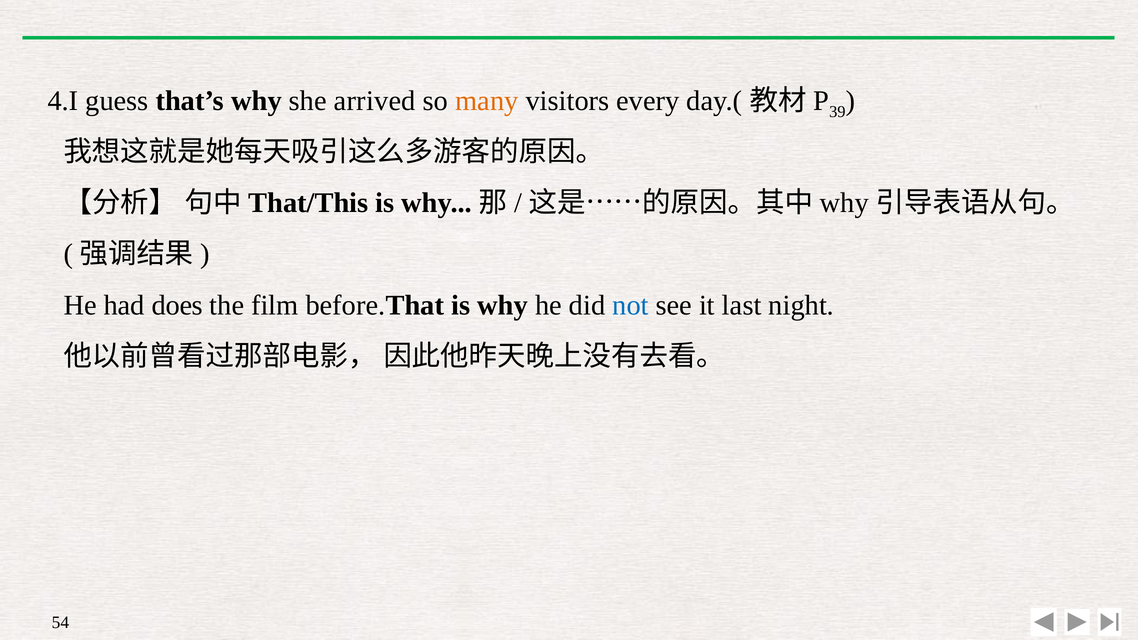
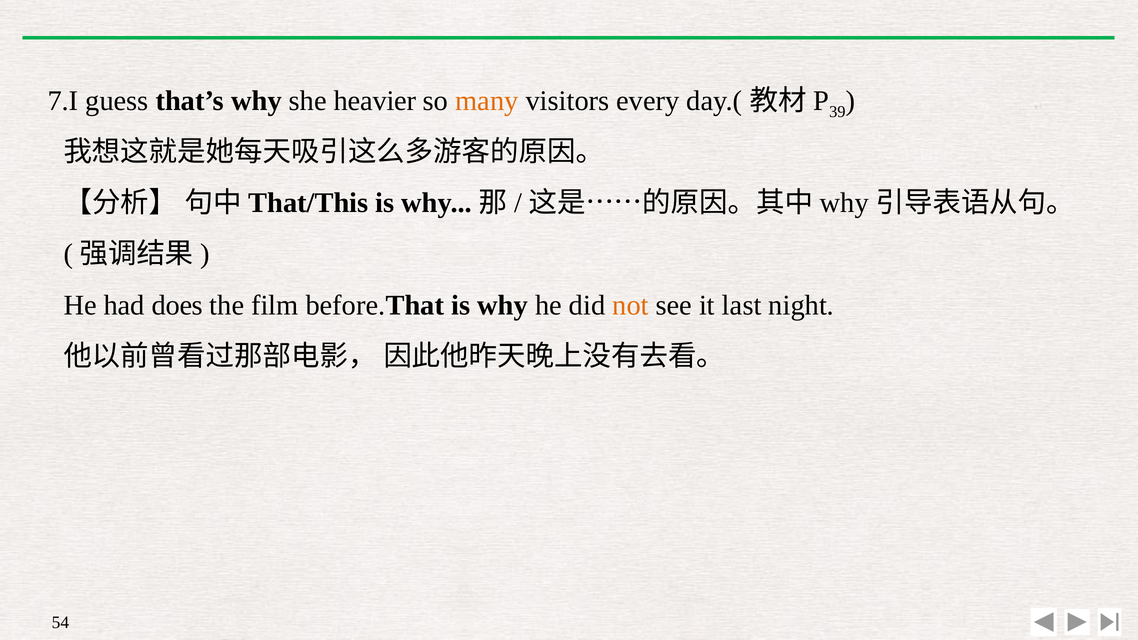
4.I: 4.I -> 7.I (63, 101)
arrived: arrived -> heavier (375, 101)
not colour: blue -> orange (630, 305)
